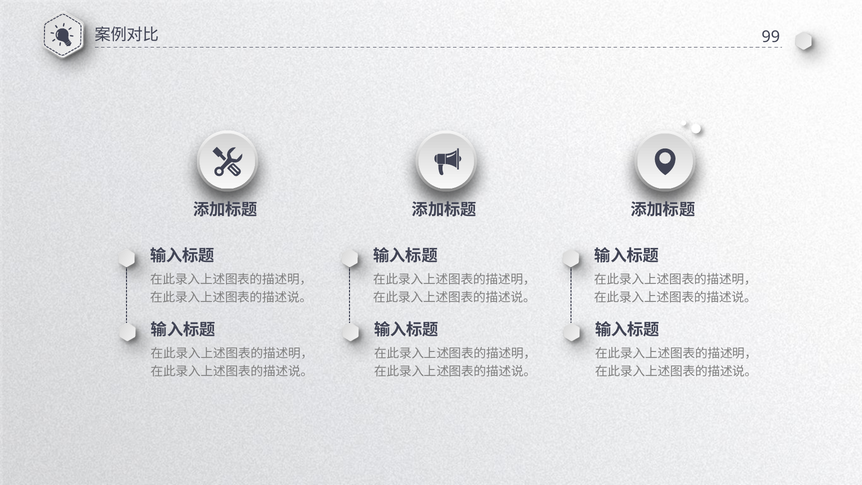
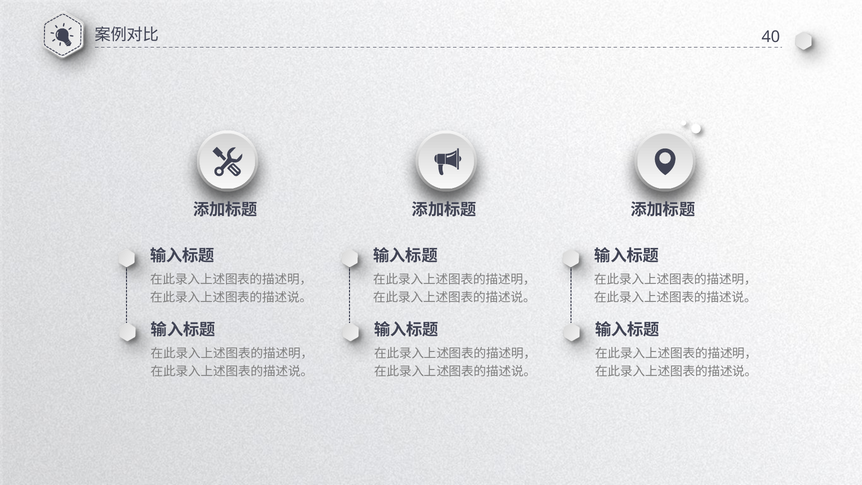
99: 99 -> 40 (771, 37)
